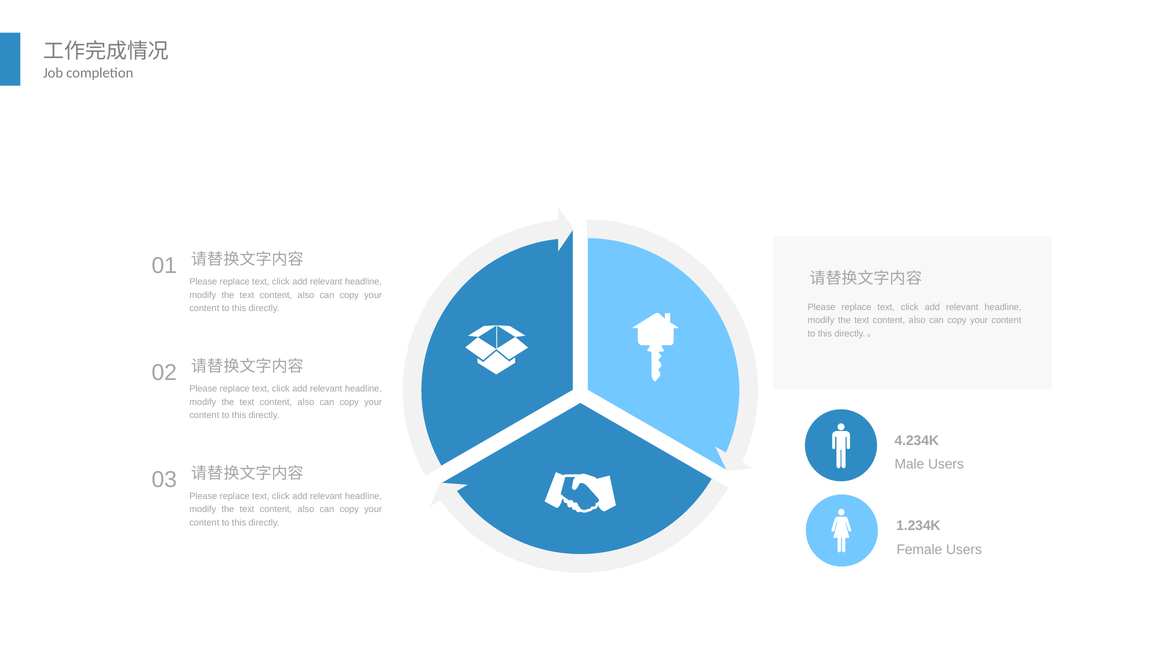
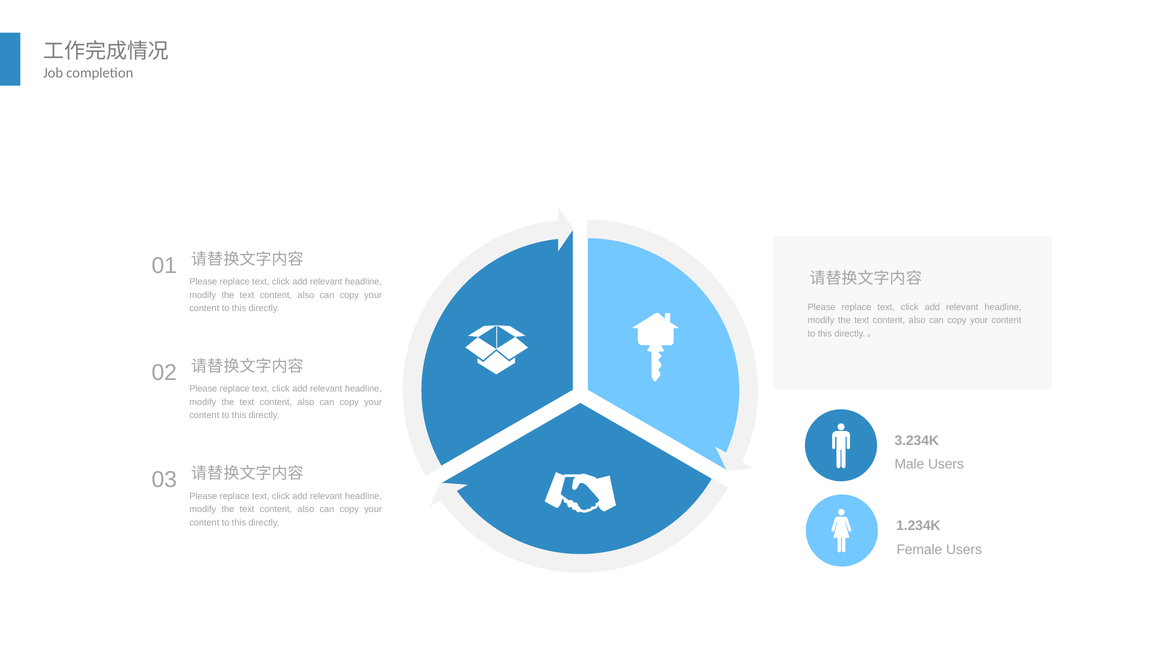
4.234K: 4.234K -> 3.234K (917, 441)
